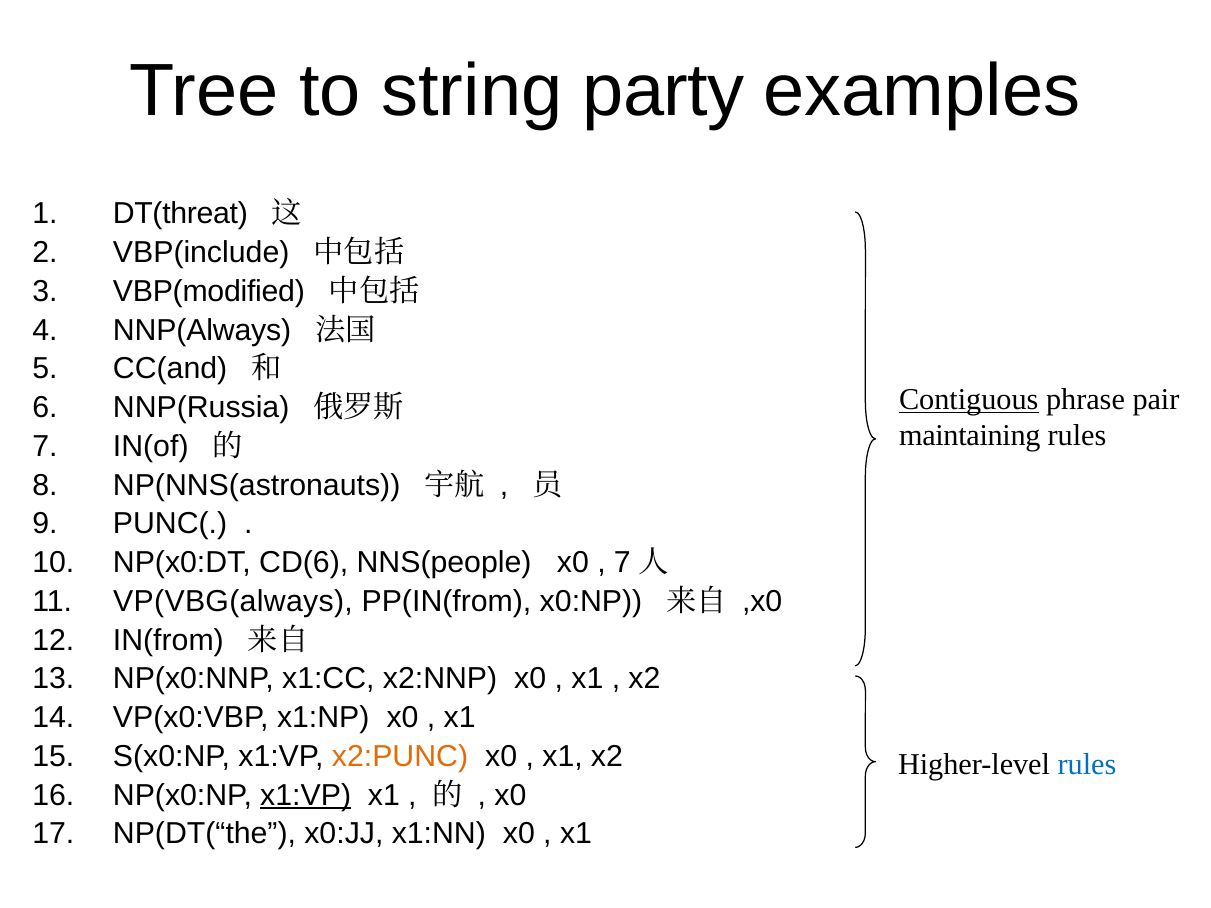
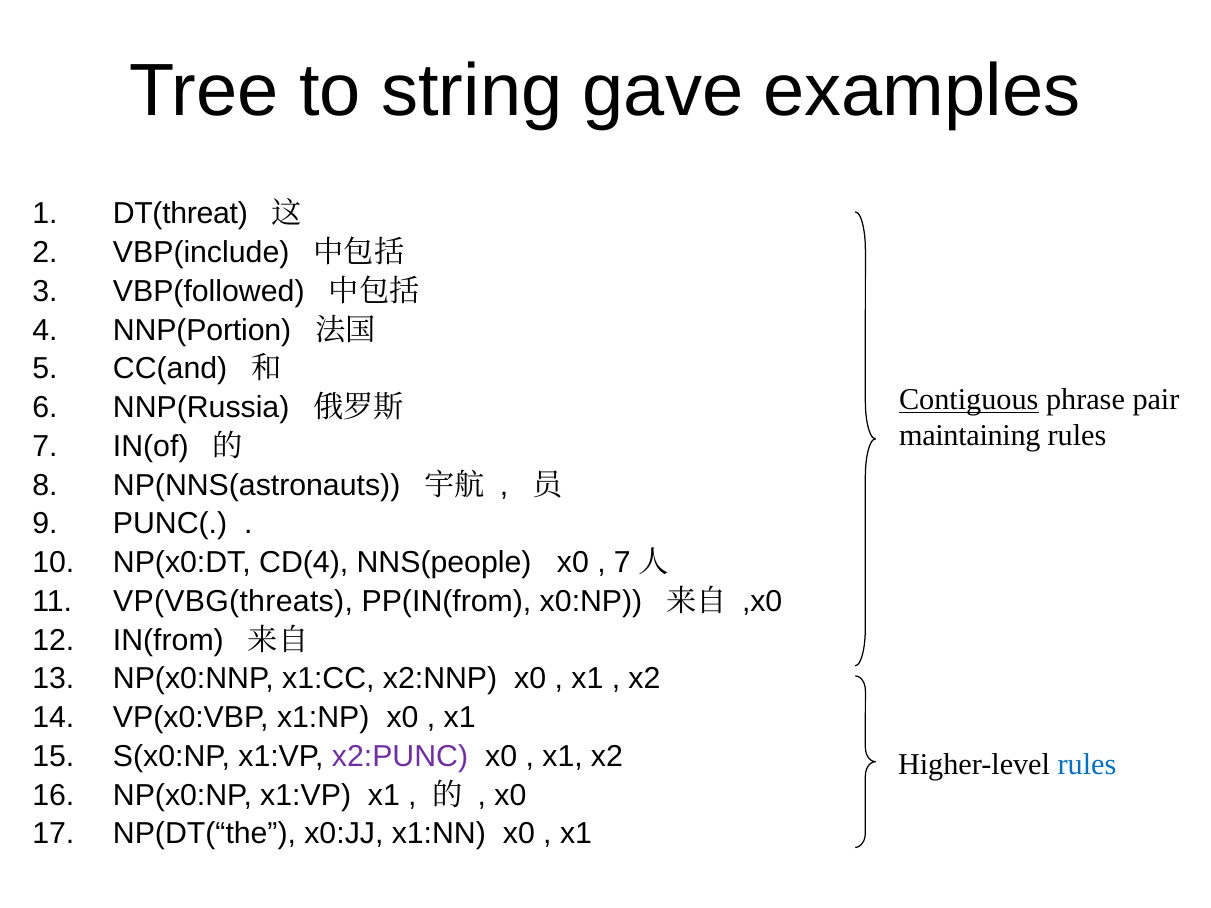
party: party -> gave (663, 91)
VBP(modified: VBP(modified -> VBP(followed (209, 292)
NNP(Always: NNP(Always -> NNP(Portion (202, 330)
CD(6: CD(6 -> CD(4 (304, 563)
VP(VBG(always: VP(VBG(always -> VP(VBG(threats (233, 602)
x2:PUNC colour: orange -> purple (400, 757)
x1:VP underline: present -> none (306, 795)
